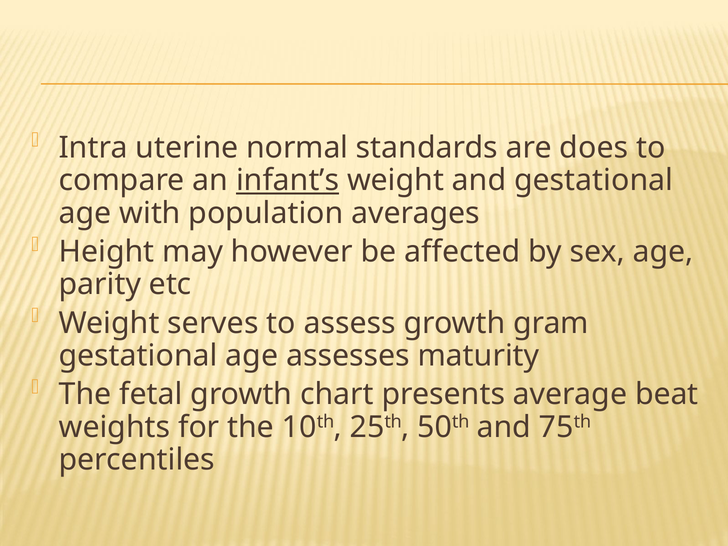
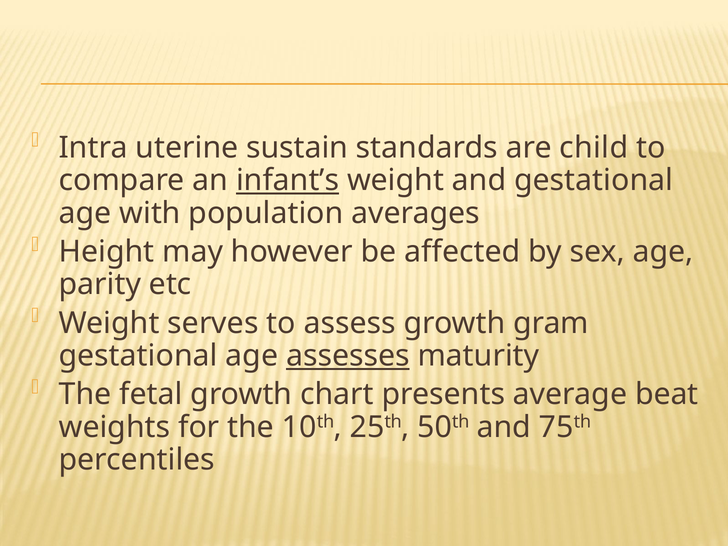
normal: normal -> sustain (297, 148)
does: does -> child (594, 148)
assesses underline: none -> present (348, 356)
